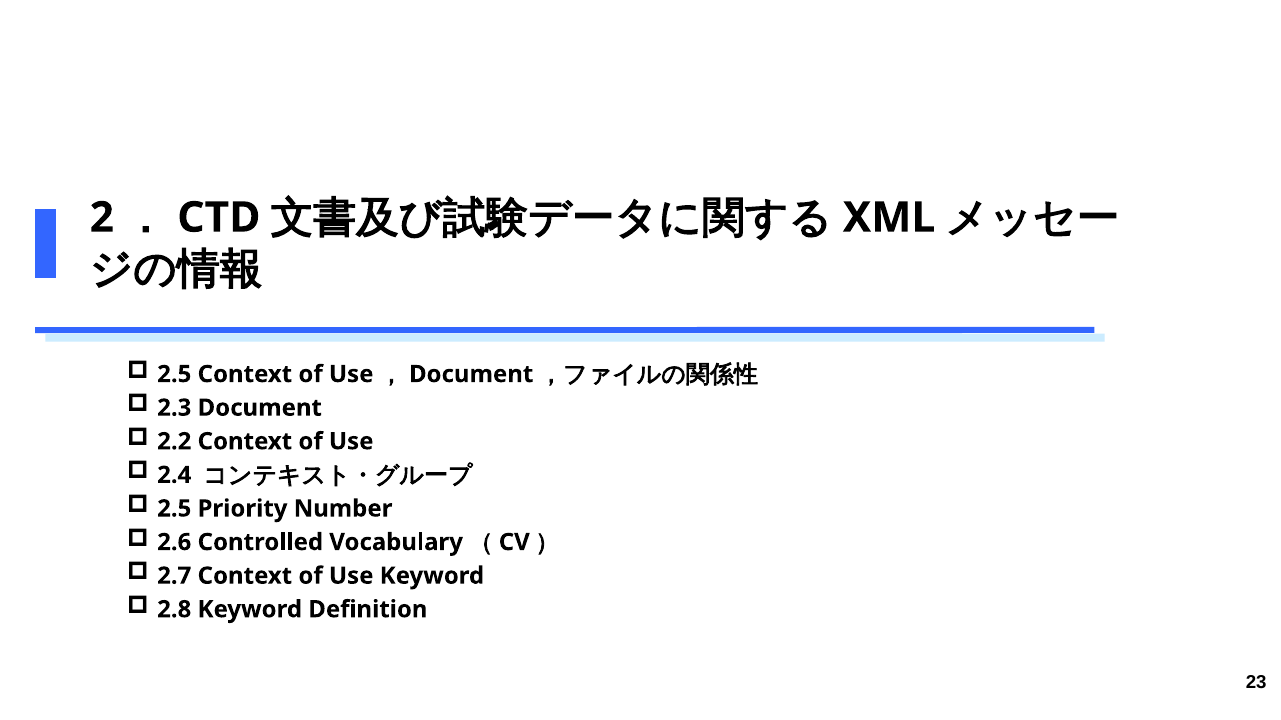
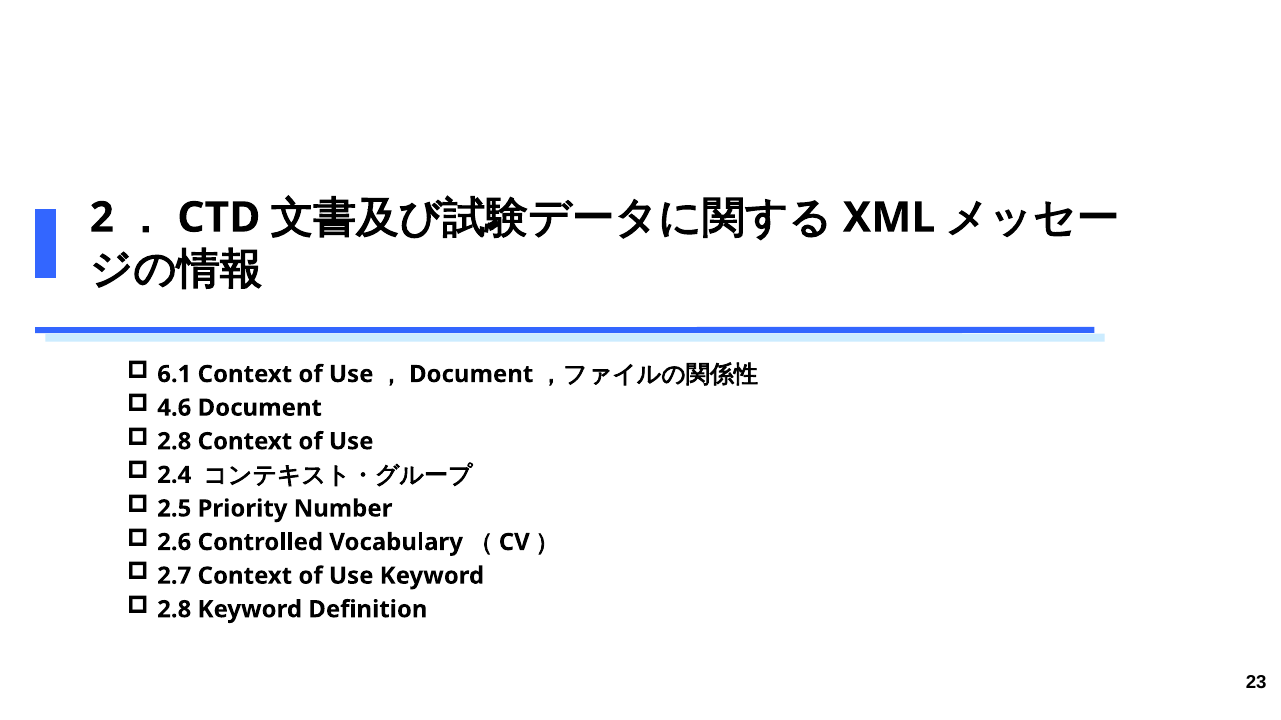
2.5: 2.5 -> 6.1 (174, 374)
2.3: 2.3 -> 4.6 (174, 408)
2.2: 2.2 -> 2.8 (174, 442)
